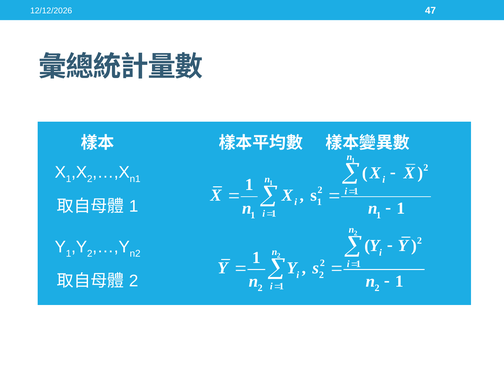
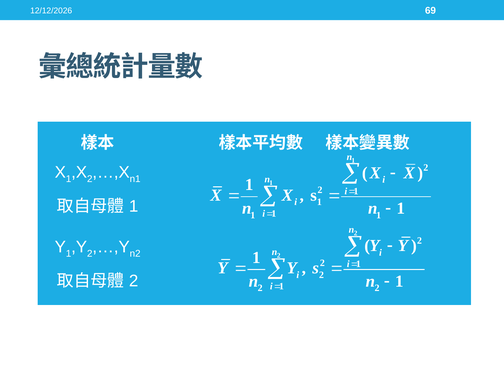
47: 47 -> 69 (430, 11)
